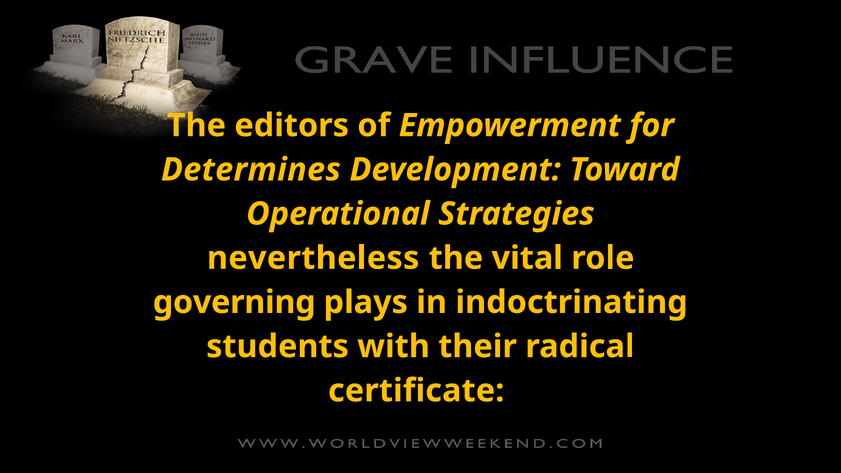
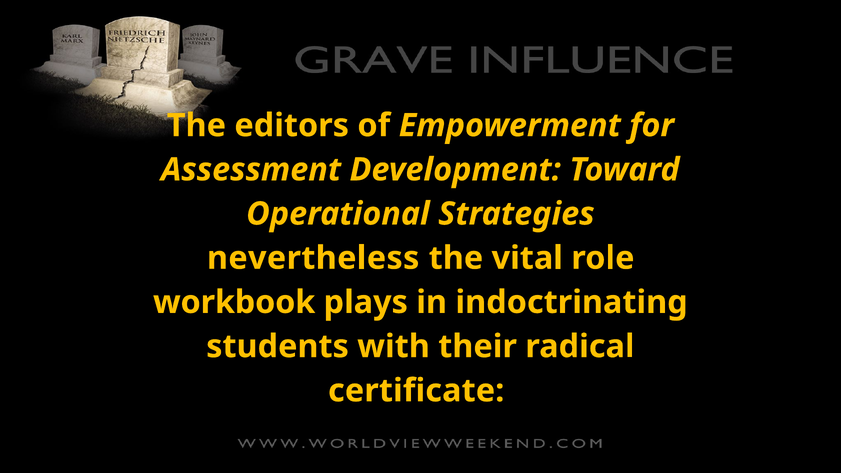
Determines: Determines -> Assessment (251, 170)
governing: governing -> workbook (234, 302)
